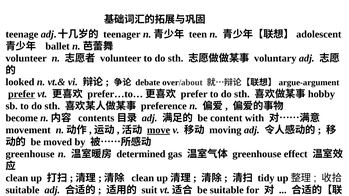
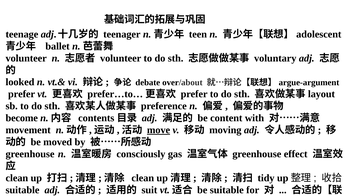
prefer underline: present -> none (22, 94)
hobby: hobby -> layout (321, 94)
determined: determined -> consciously (141, 154)
